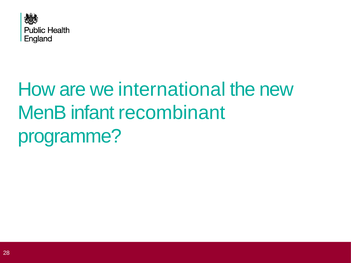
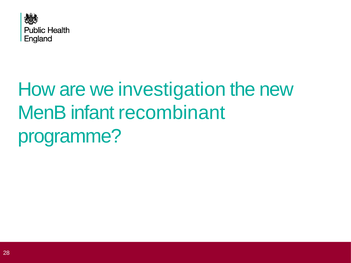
international: international -> investigation (172, 89)
